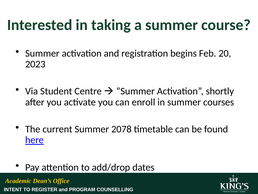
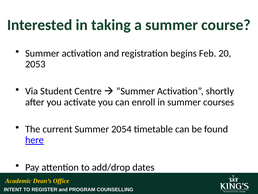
2023: 2023 -> 2053 (35, 64)
2078: 2078 -> 2054 (121, 129)
